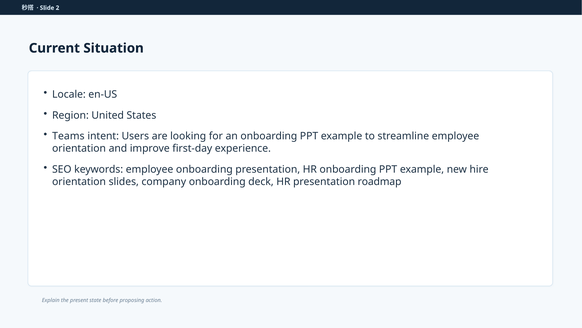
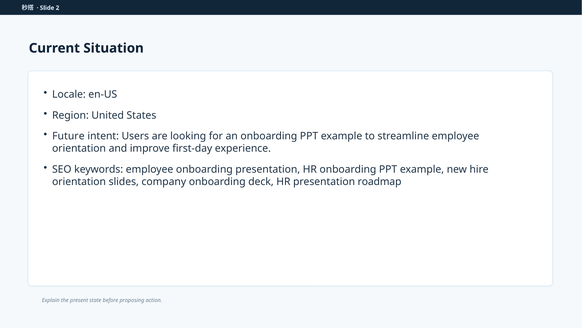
Teams: Teams -> Future (68, 136)
